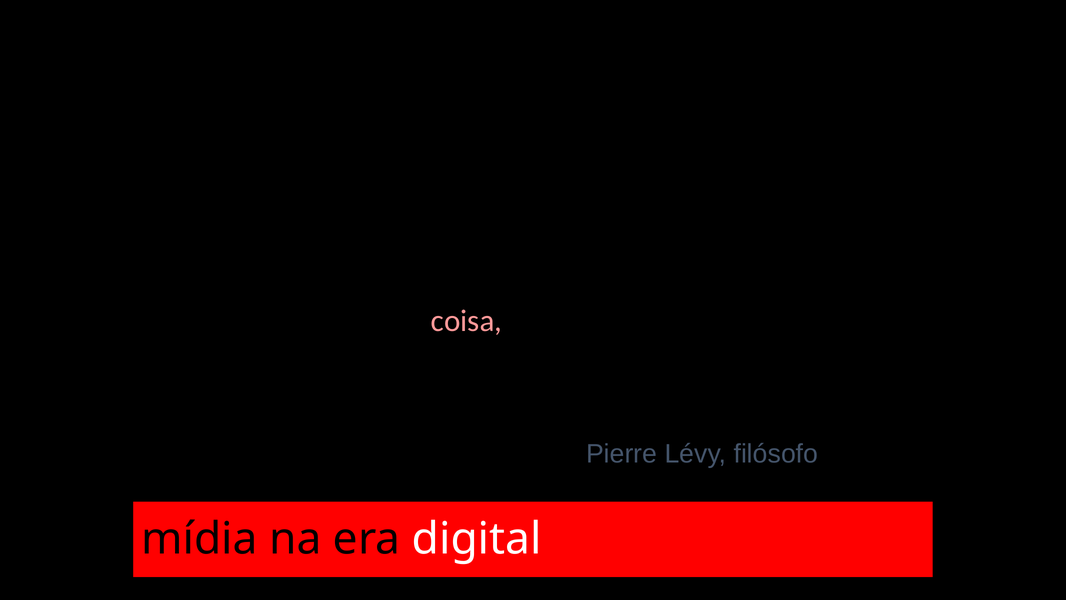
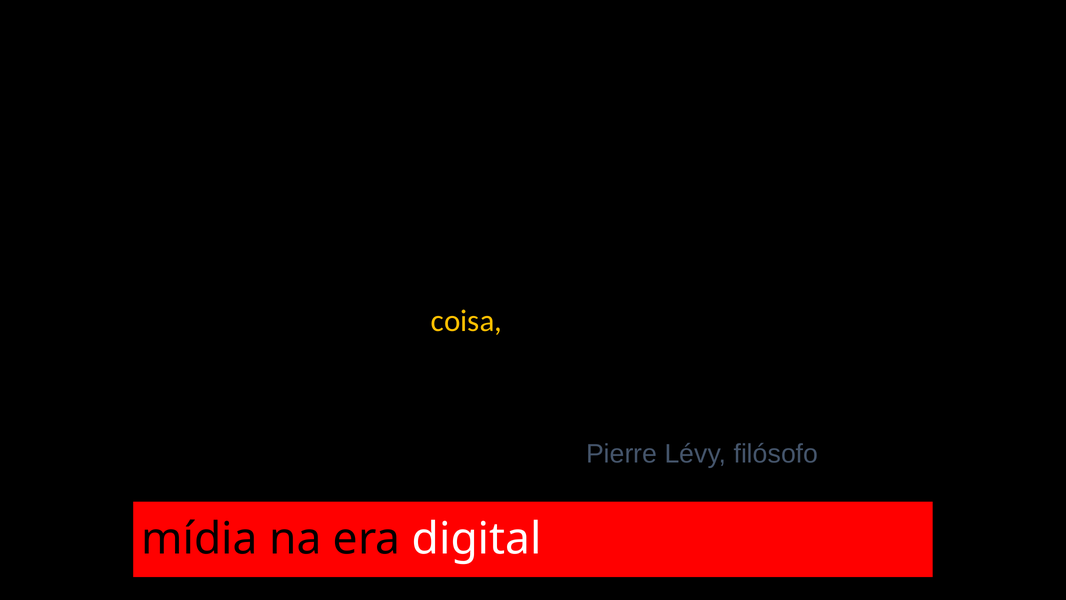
coisa colour: pink -> yellow (467, 321)
